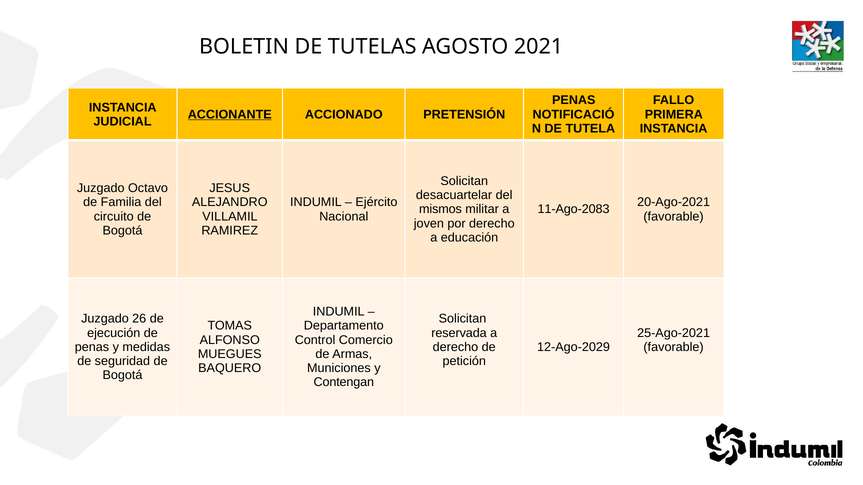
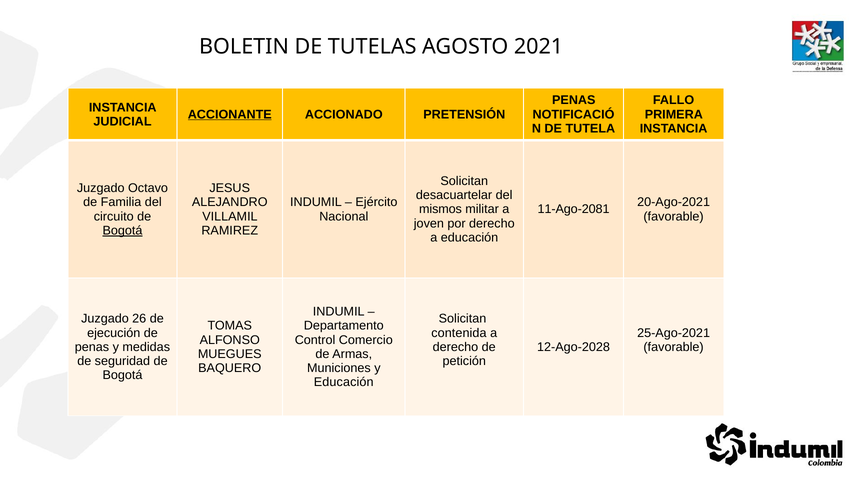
11-Ago-2083: 11-Ago-2083 -> 11-Ago-2081 (574, 210)
Bogotá underline: none -> present (122, 231)
reservada: reservada -> contenida (459, 333)
12-Ago-2029: 12-Ago-2029 -> 12-Ago-2028 (574, 347)
Contengan: Contengan -> Educación (344, 383)
